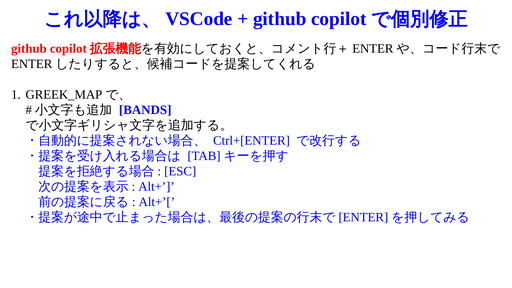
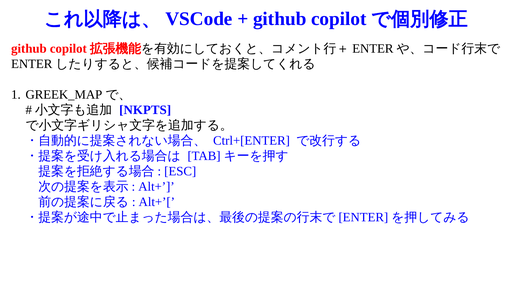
BANDS: BANDS -> NKPTS (145, 110)
